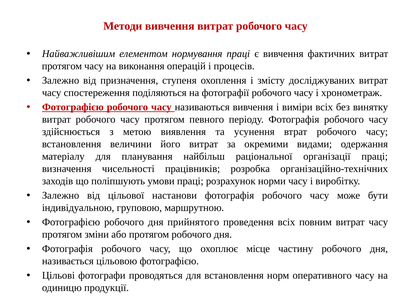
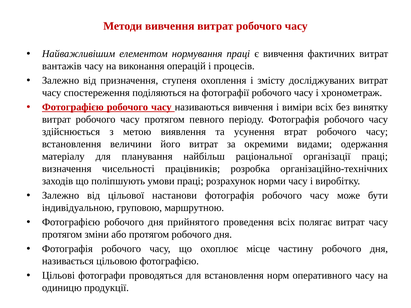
протягом: протягом -> вантажів (62, 66)
повним: повним -> полягає (315, 222)
